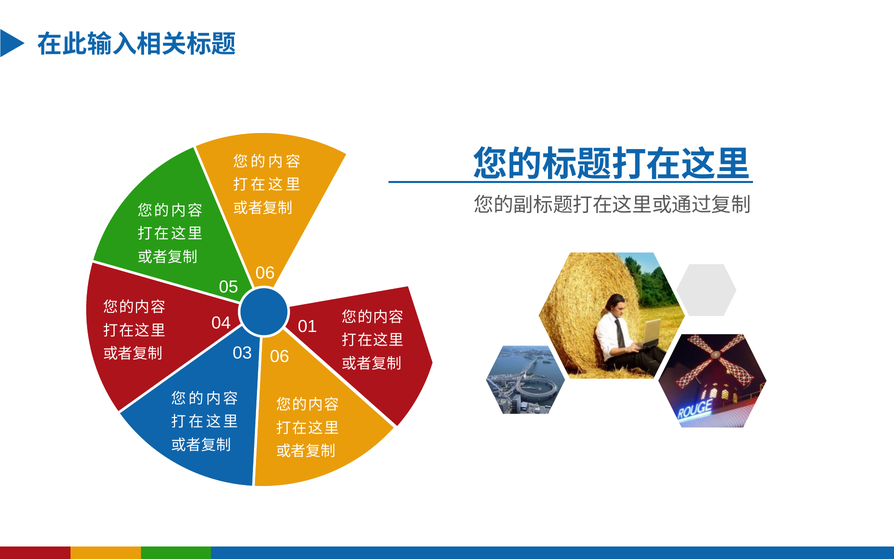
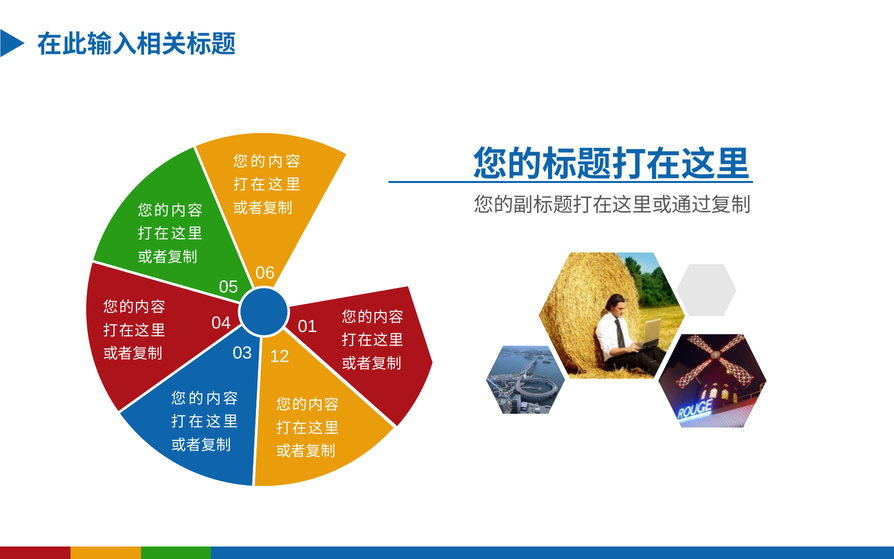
03 06: 06 -> 12 (280, 356)
